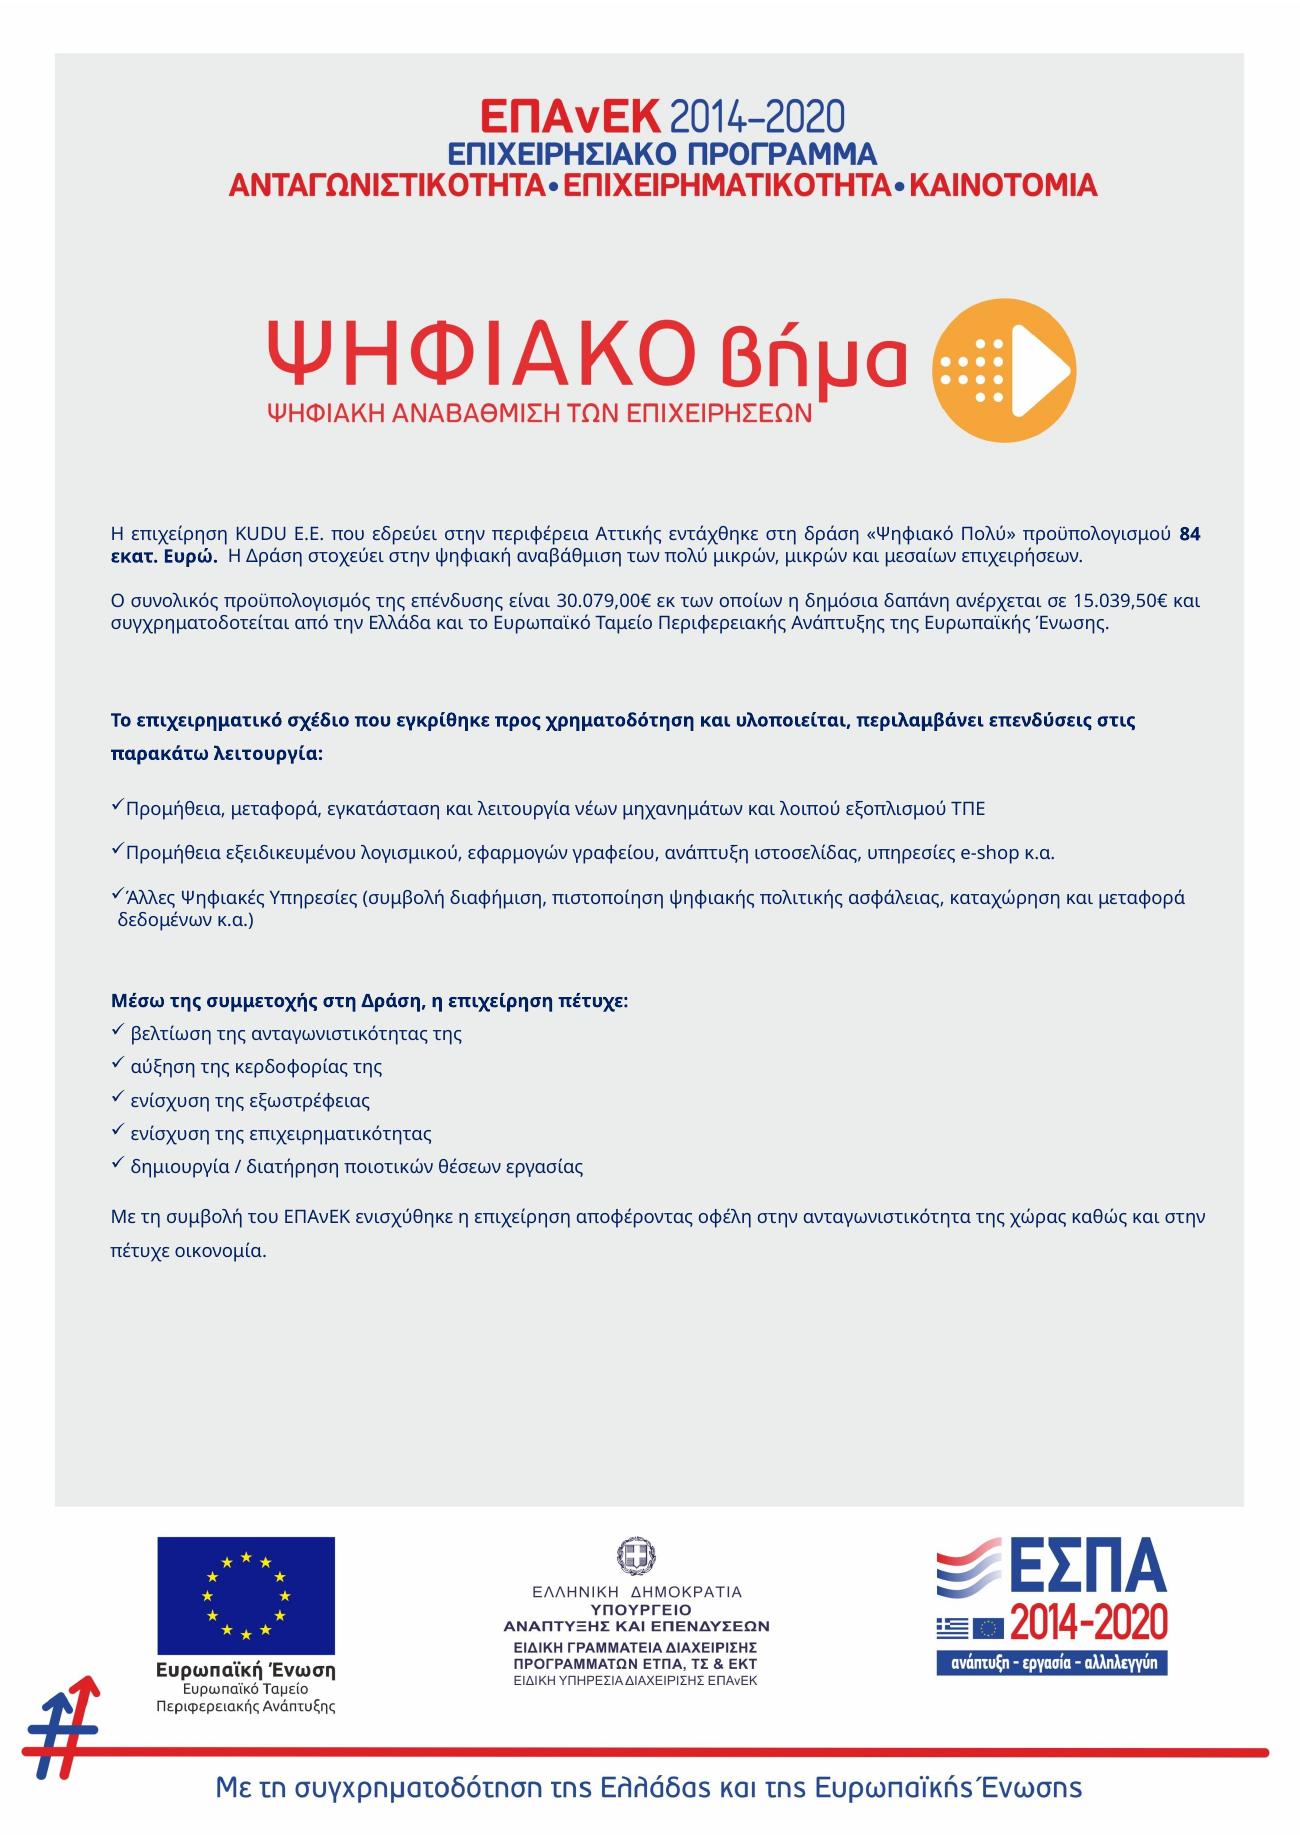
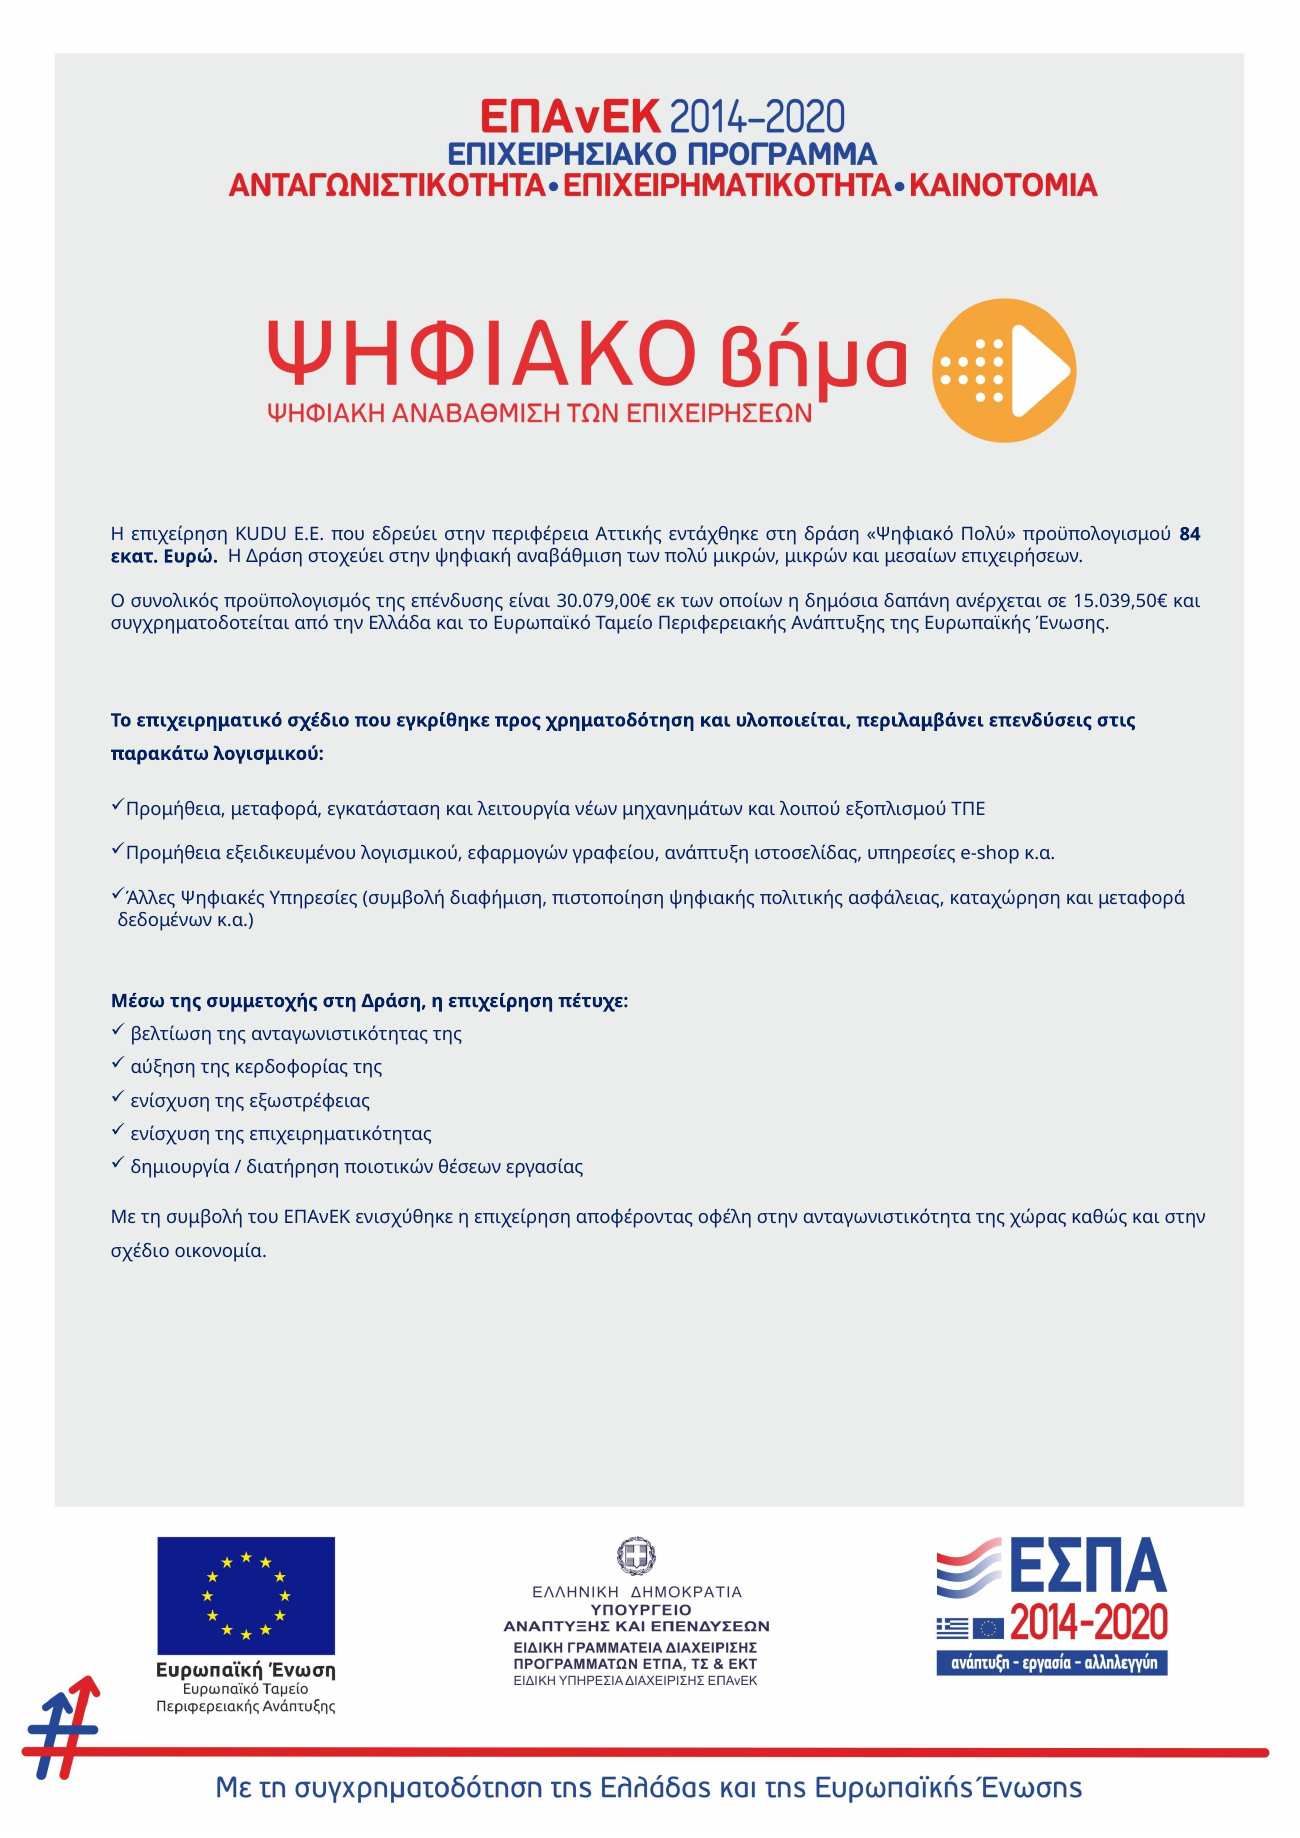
παρακάτω λειτουργία: λειτουργία -> λογισμικού (269, 754)
πέτυχε: πέτυχε -> σχέδιο (140, 1251)
